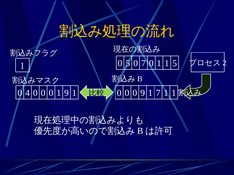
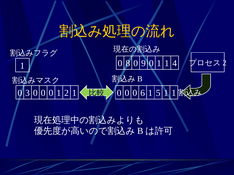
0 5: 5 -> 8 (128, 63)
0 7: 7 -> 9 (143, 63)
1 5: 5 -> 4 (175, 63)
4: 4 -> 3 (28, 93)
1 9: 9 -> 2 (67, 93)
0 9: 9 -> 6 (143, 93)
1 7: 7 -> 5 (158, 93)
